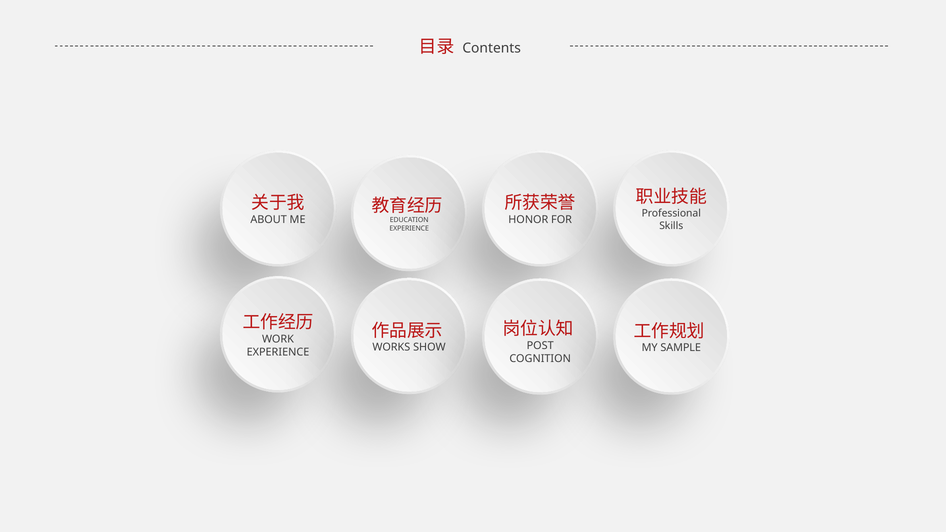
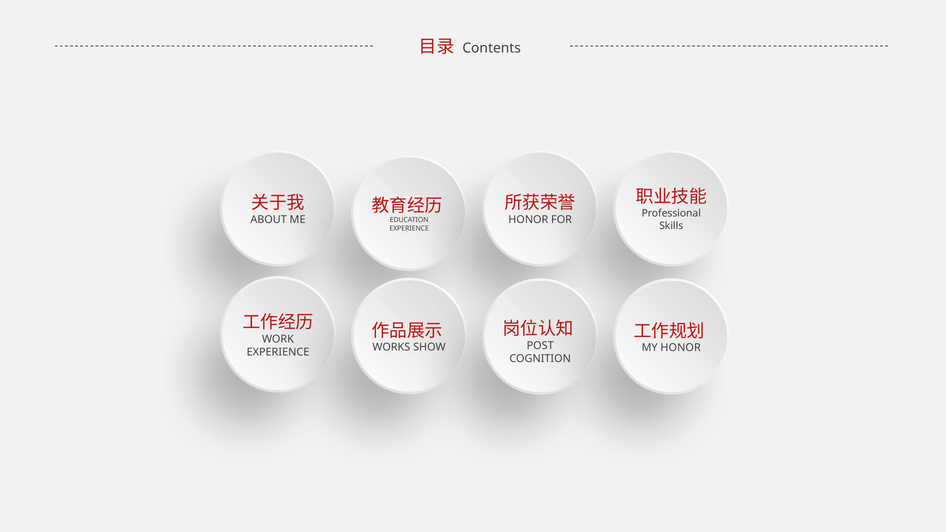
SAMPLE: SAMPLE -> HONOR (681, 348)
